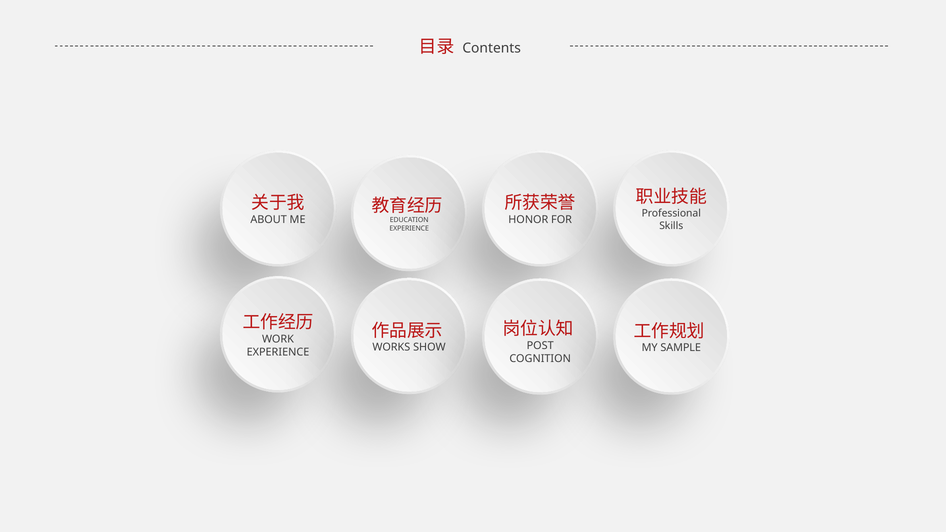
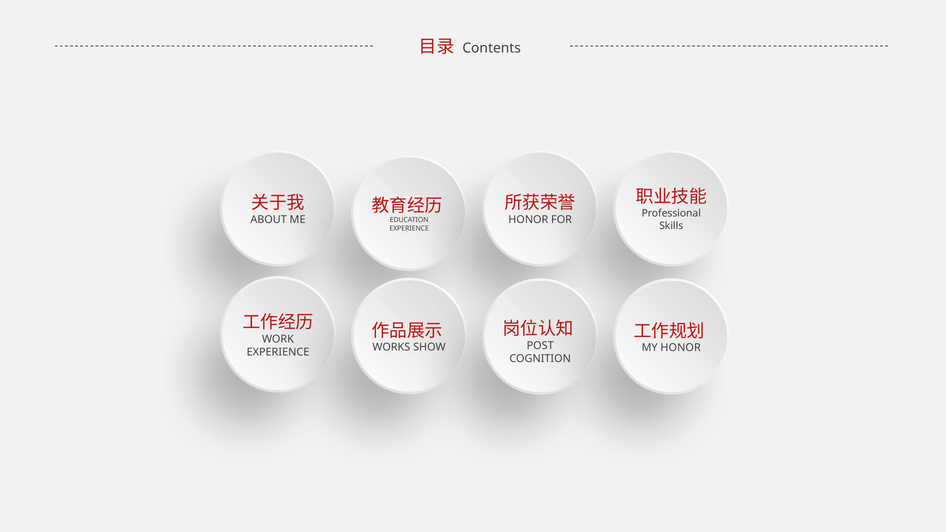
SAMPLE: SAMPLE -> HONOR (681, 348)
